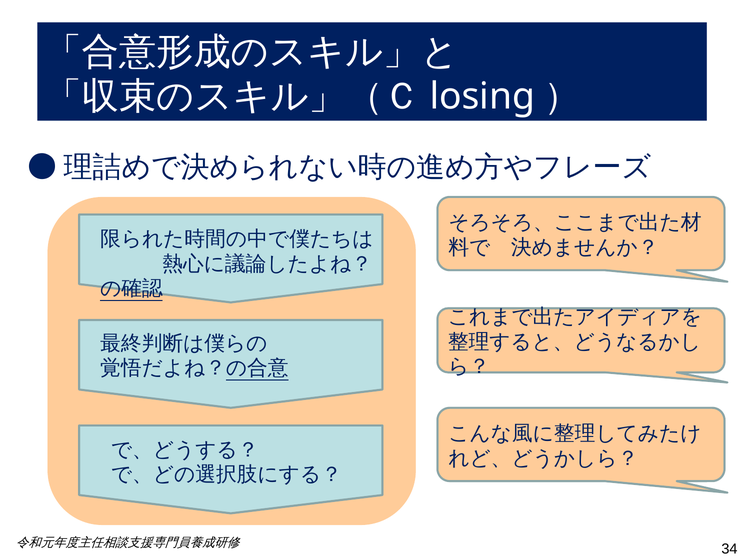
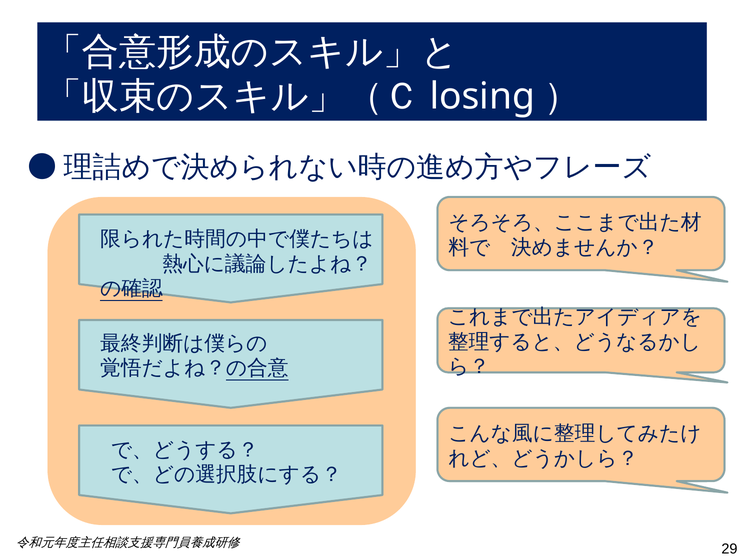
34: 34 -> 29 (729, 550)
